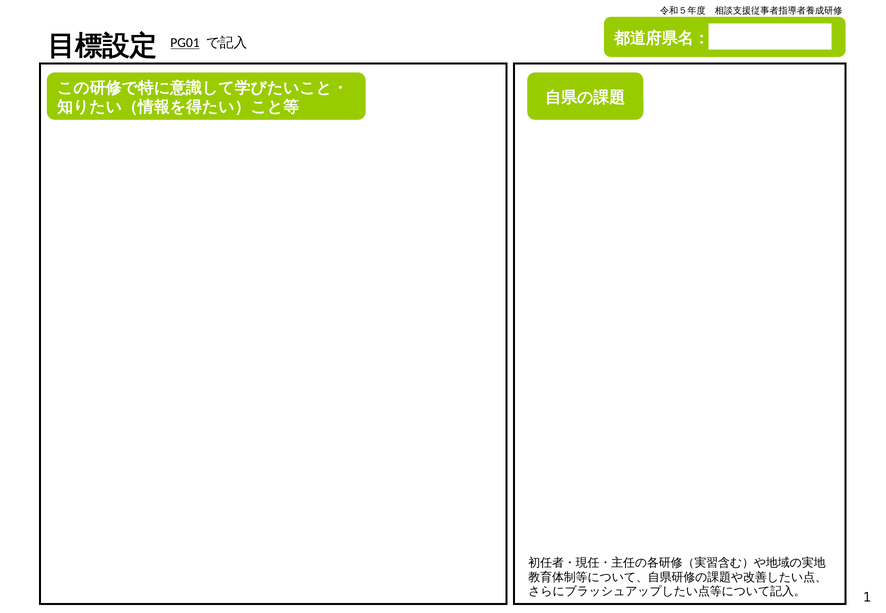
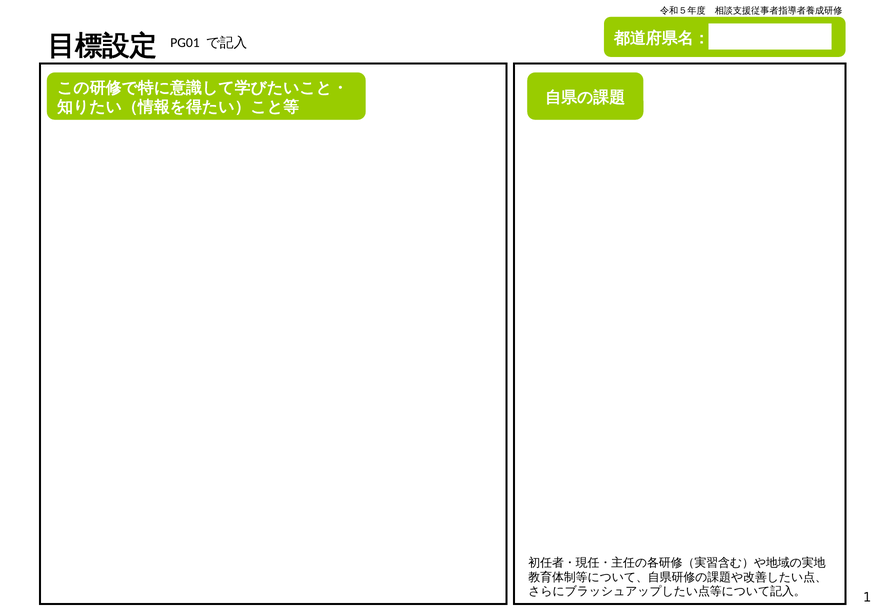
PG01 underline: present -> none (185, 43)
